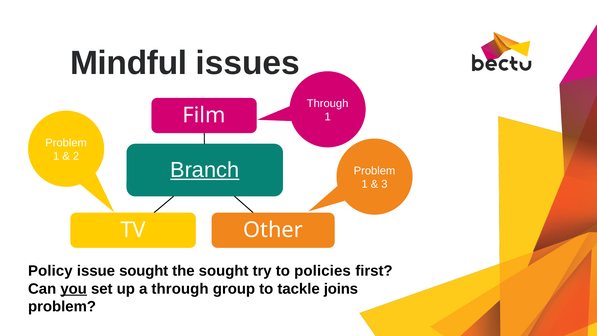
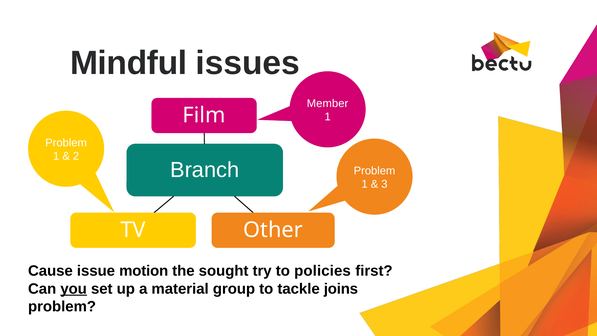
Through: Through -> Member (328, 103)
Branch underline: present -> none (205, 170)
Policy: Policy -> Cause (50, 271)
issue sought: sought -> motion (144, 271)
a through: through -> material (180, 289)
